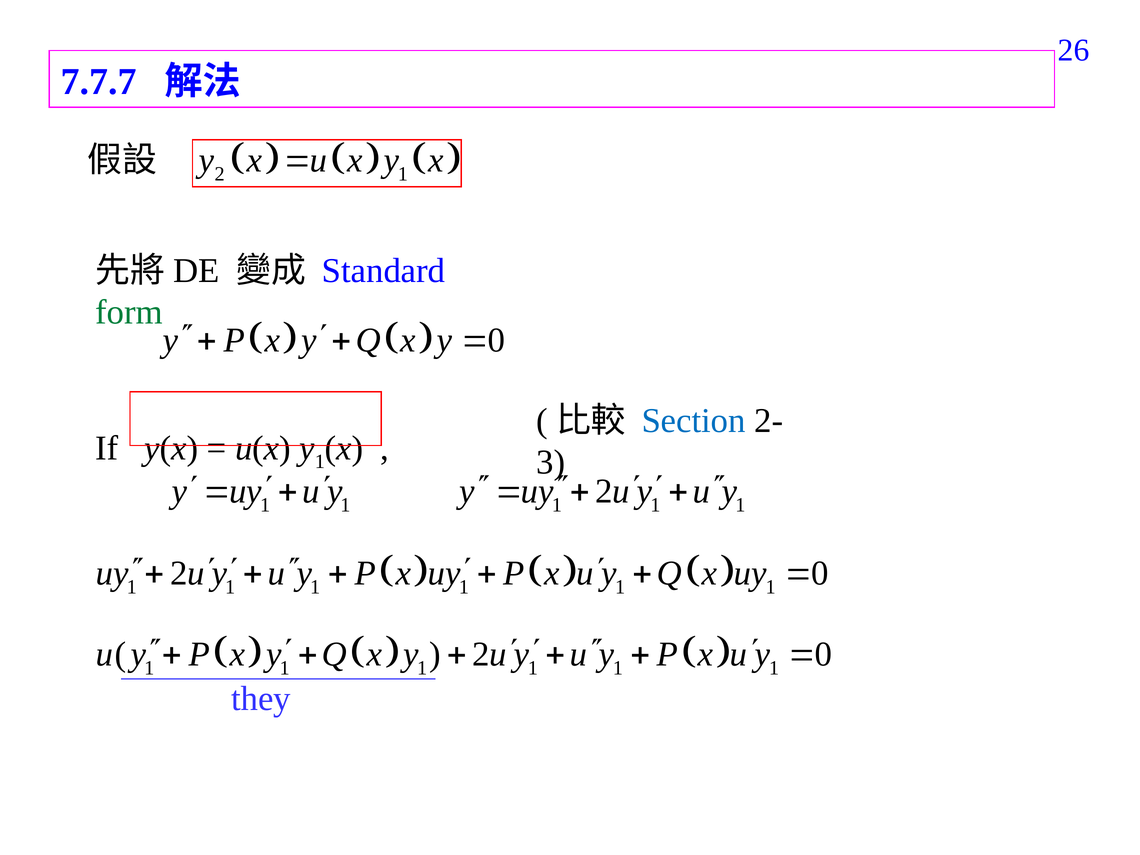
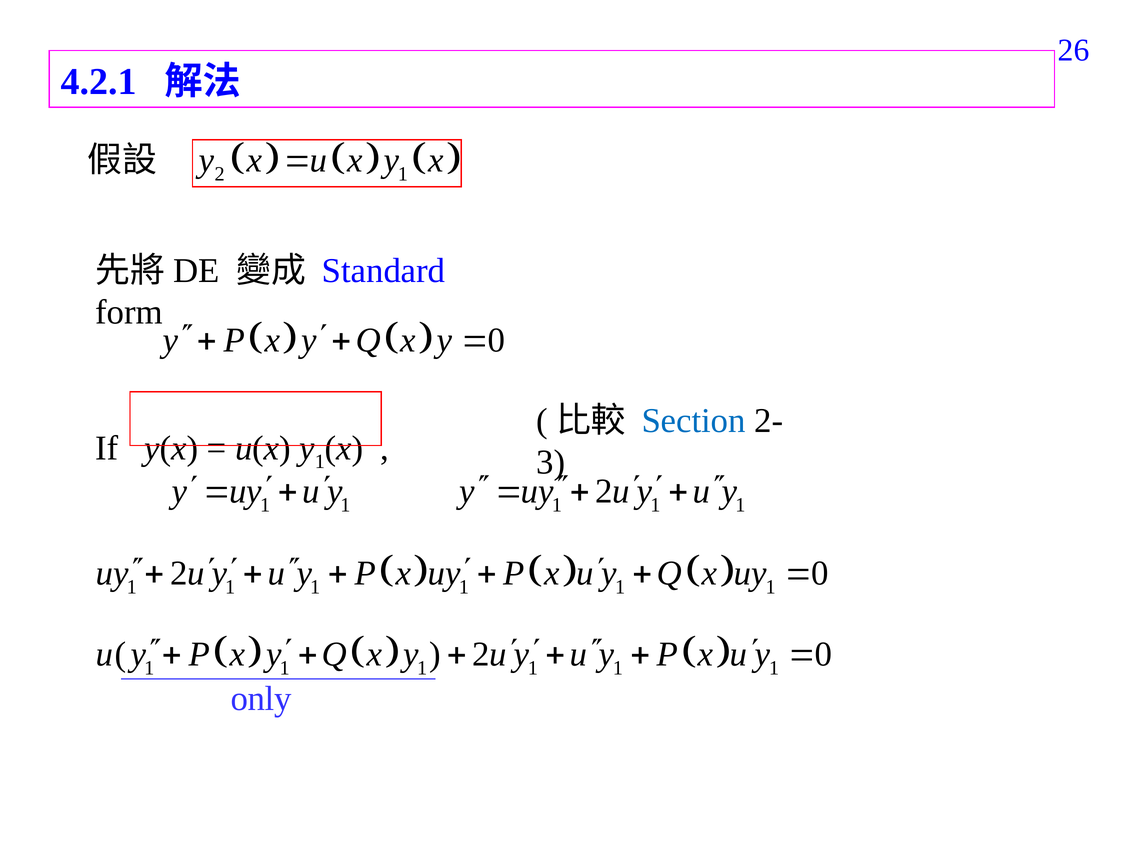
7.7.7: 7.7.7 -> 4.2.1 (99, 81)
form colour: green -> black (129, 312)
they: they -> only (261, 699)
